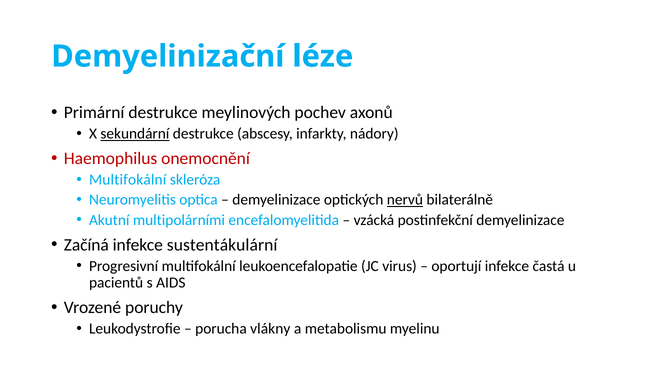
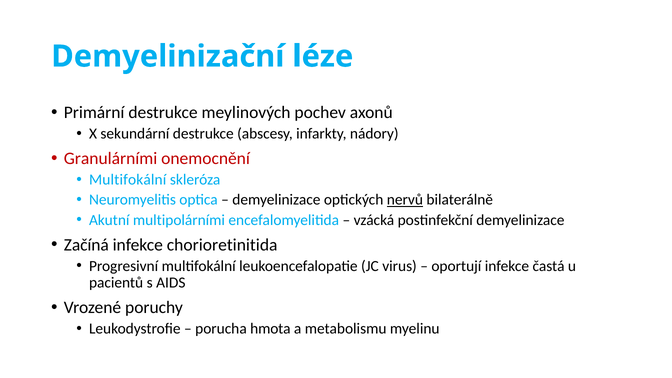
sekundární underline: present -> none (135, 134)
Haemophilus: Haemophilus -> Granulárními (111, 158)
sustentákulární: sustentákulární -> chorioretinitida (222, 245)
vlákny: vlákny -> hmota (270, 329)
